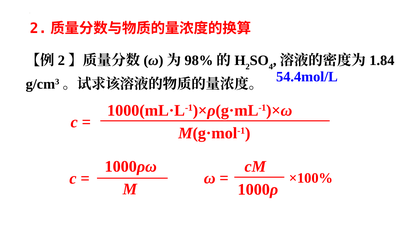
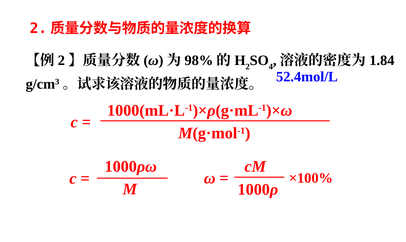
54.4mol/L: 54.4mol/L -> 52.4mol/L (307, 77)
